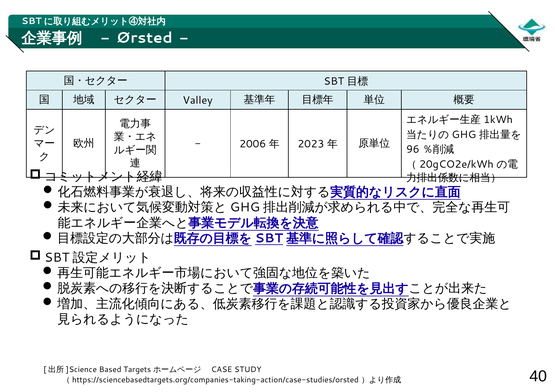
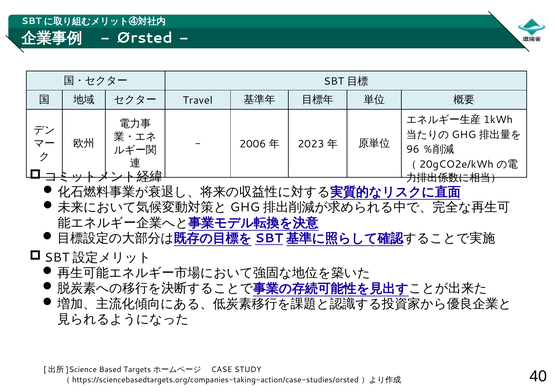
Valley: Valley -> Travel (198, 101)
